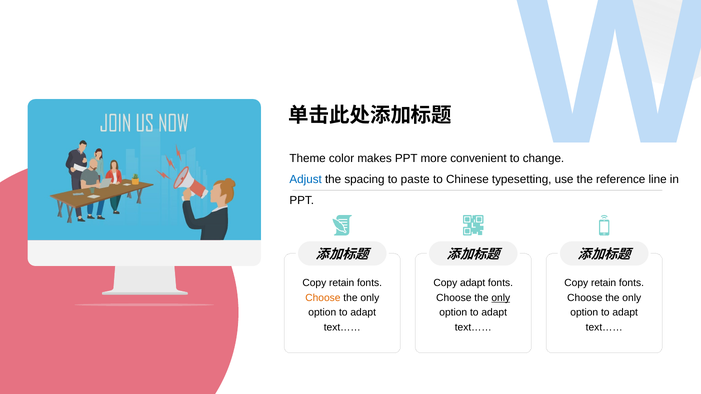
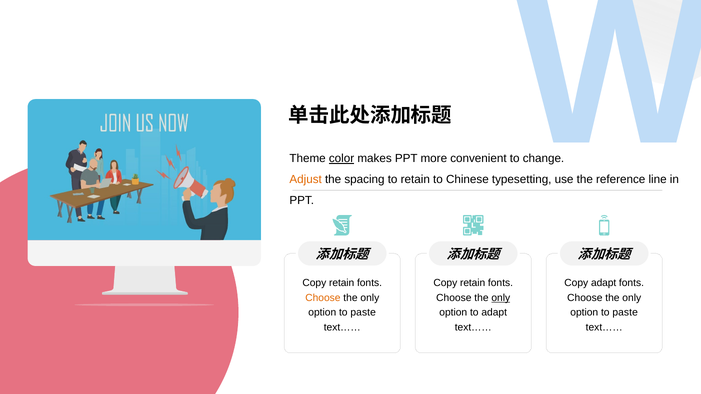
color underline: none -> present (342, 159)
Adjust colour: blue -> orange (306, 180)
to paste: paste -> retain (415, 180)
adapt: adapt -> retain (473, 283)
retain: retain -> adapt (604, 283)
adapt: adapt -> paste (363, 313)
adapt: adapt -> paste (625, 313)
